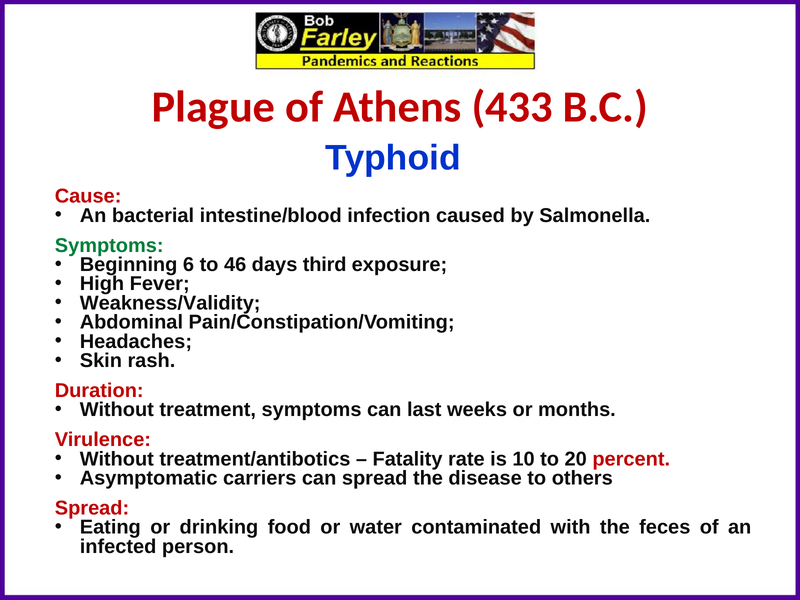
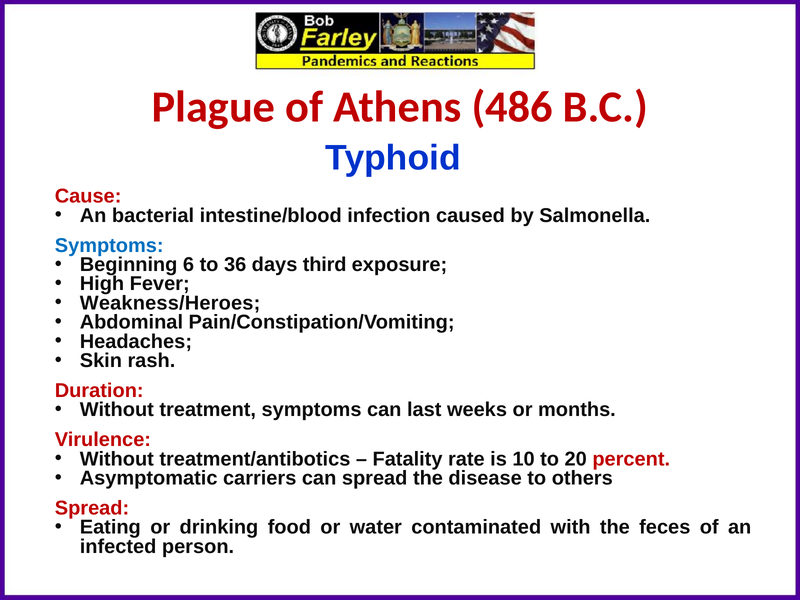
433: 433 -> 486 (512, 107)
Symptoms colour: green -> blue (109, 245)
46: 46 -> 36 (235, 265)
Weakness/Validity: Weakness/Validity -> Weakness/Heroes (170, 303)
